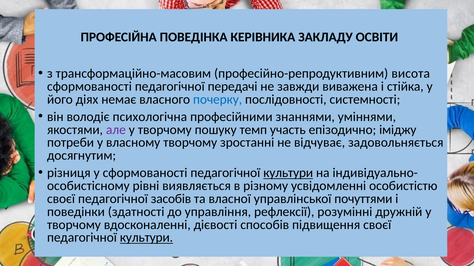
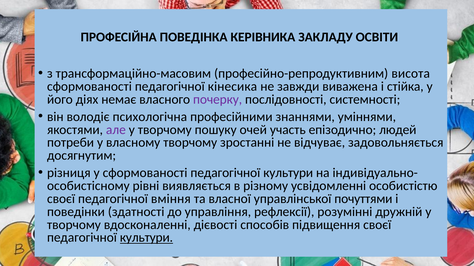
передачі: передачі -> кінесика (232, 87)
почерку colour: blue -> purple (218, 100)
темп: темп -> очей (253, 130)
іміджу: іміджу -> людей (398, 130)
культури underline: present -> none (288, 173)
засобів: засобів -> вміння (171, 199)
